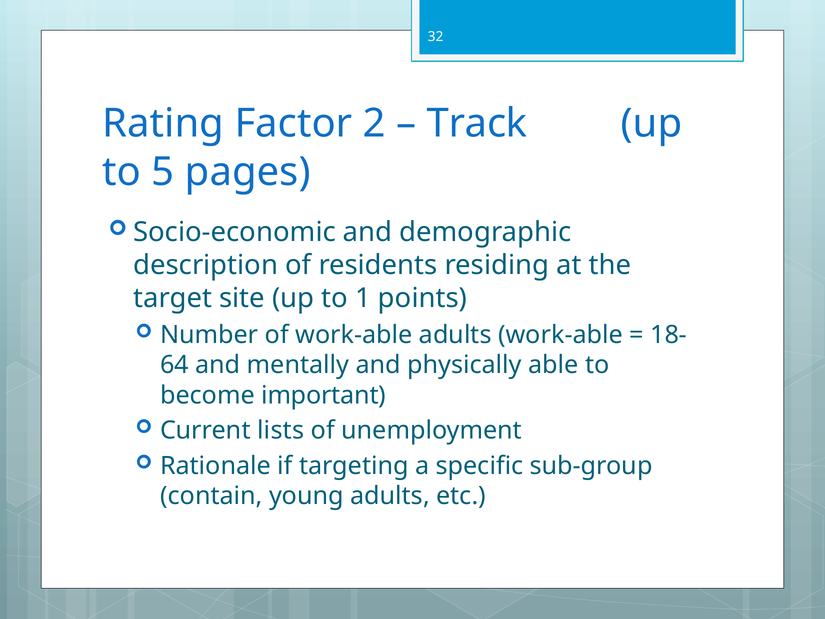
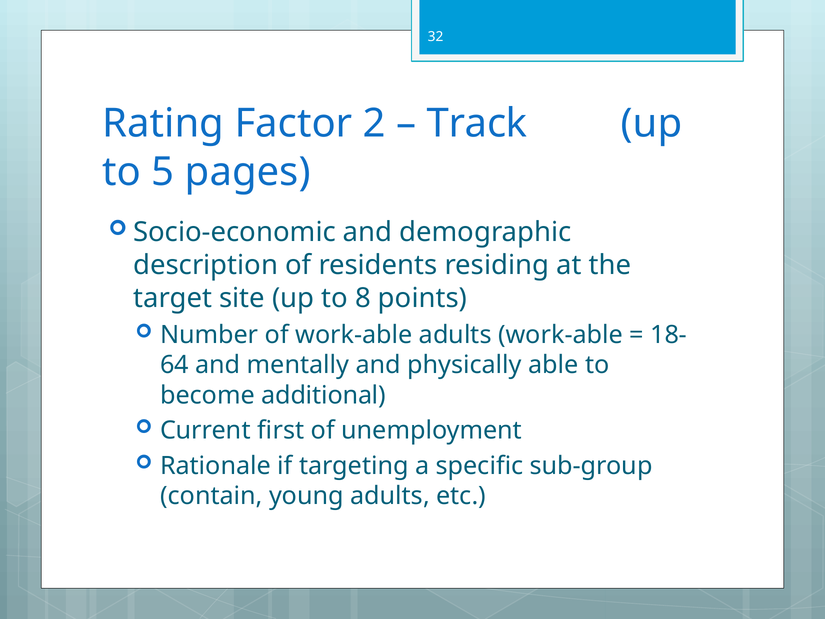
1: 1 -> 8 (363, 298)
important: important -> additional (324, 395)
lists: lists -> first (281, 430)
